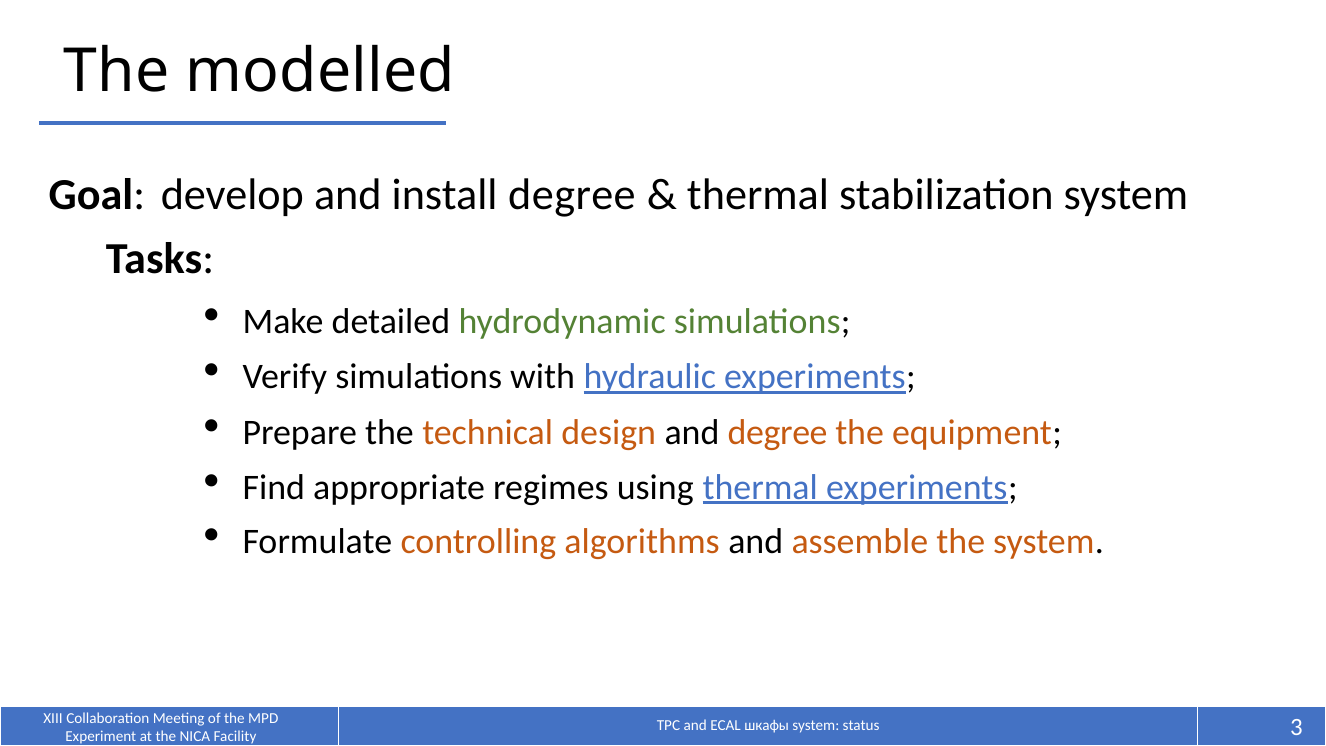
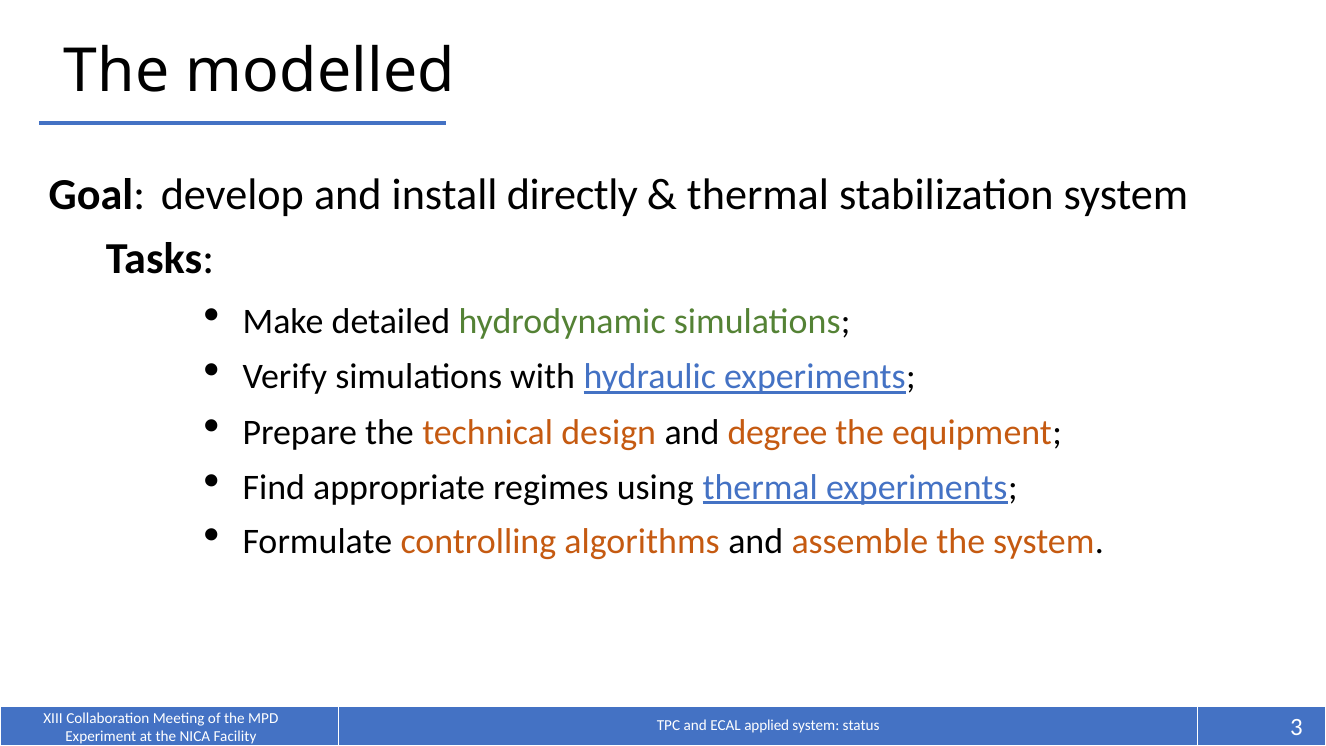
install degree: degree -> directly (572, 195)
шкафы: шкафы -> applied (767, 725)
